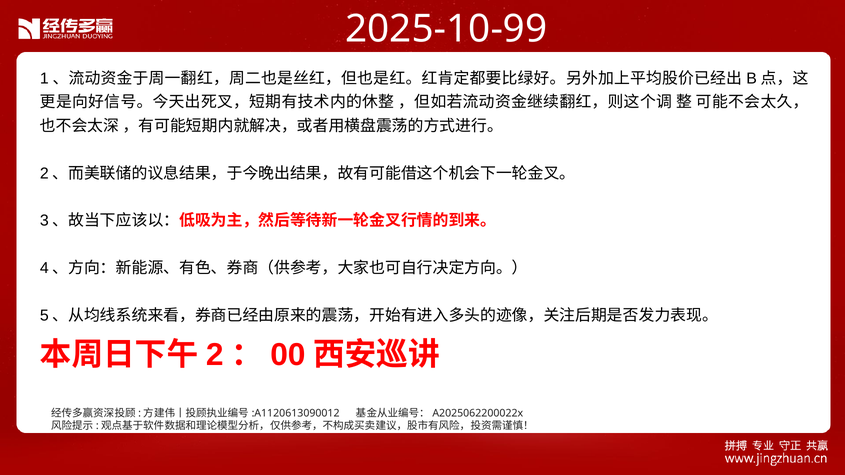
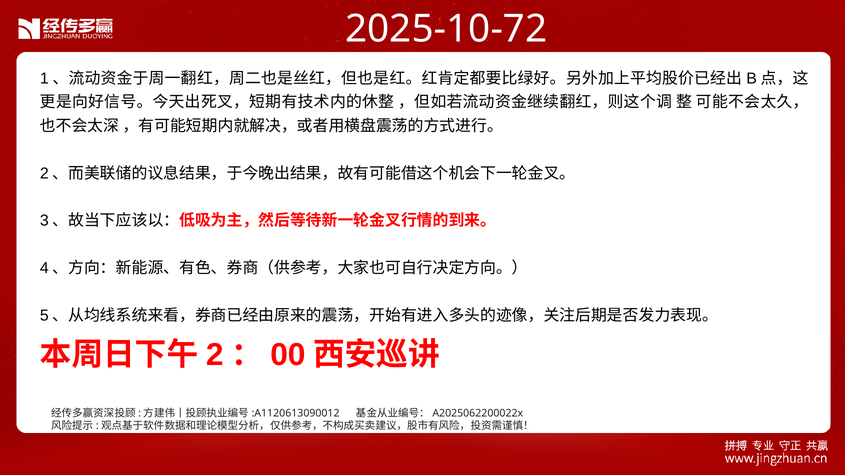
2025-10-99: 2025-10-99 -> 2025-10-72 (446, 29)
